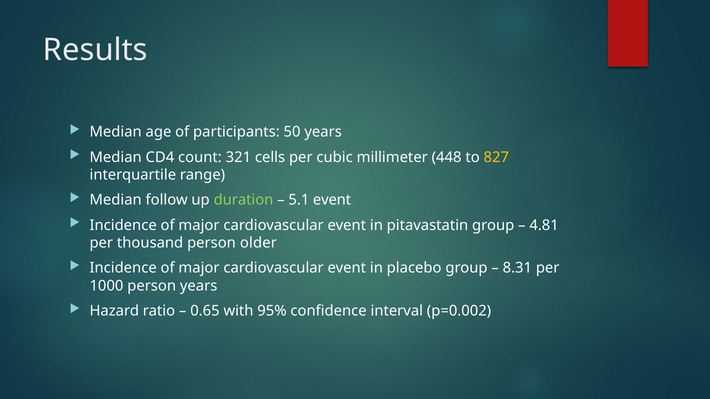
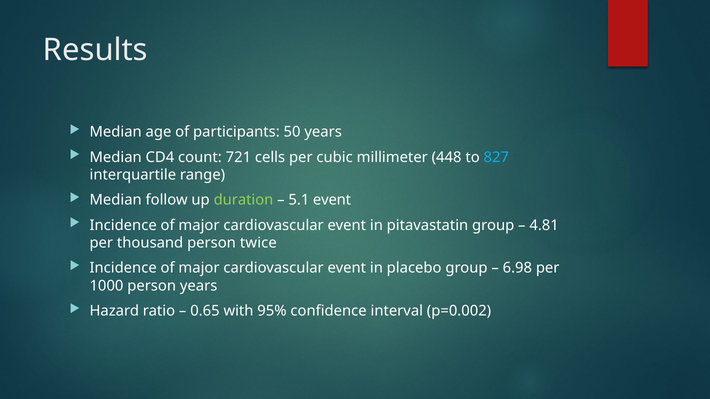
321: 321 -> 721 (238, 157)
827 colour: yellow -> light blue (496, 157)
older: older -> twice (258, 243)
8.31: 8.31 -> 6.98 (517, 268)
